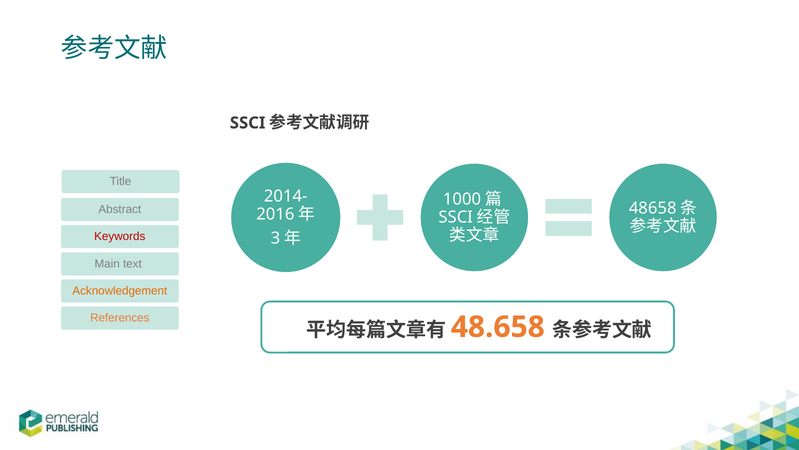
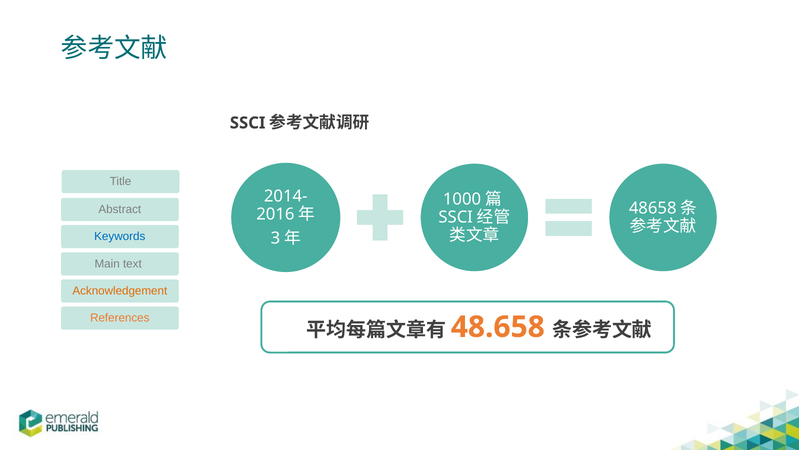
Keywords colour: red -> blue (120, 236)
